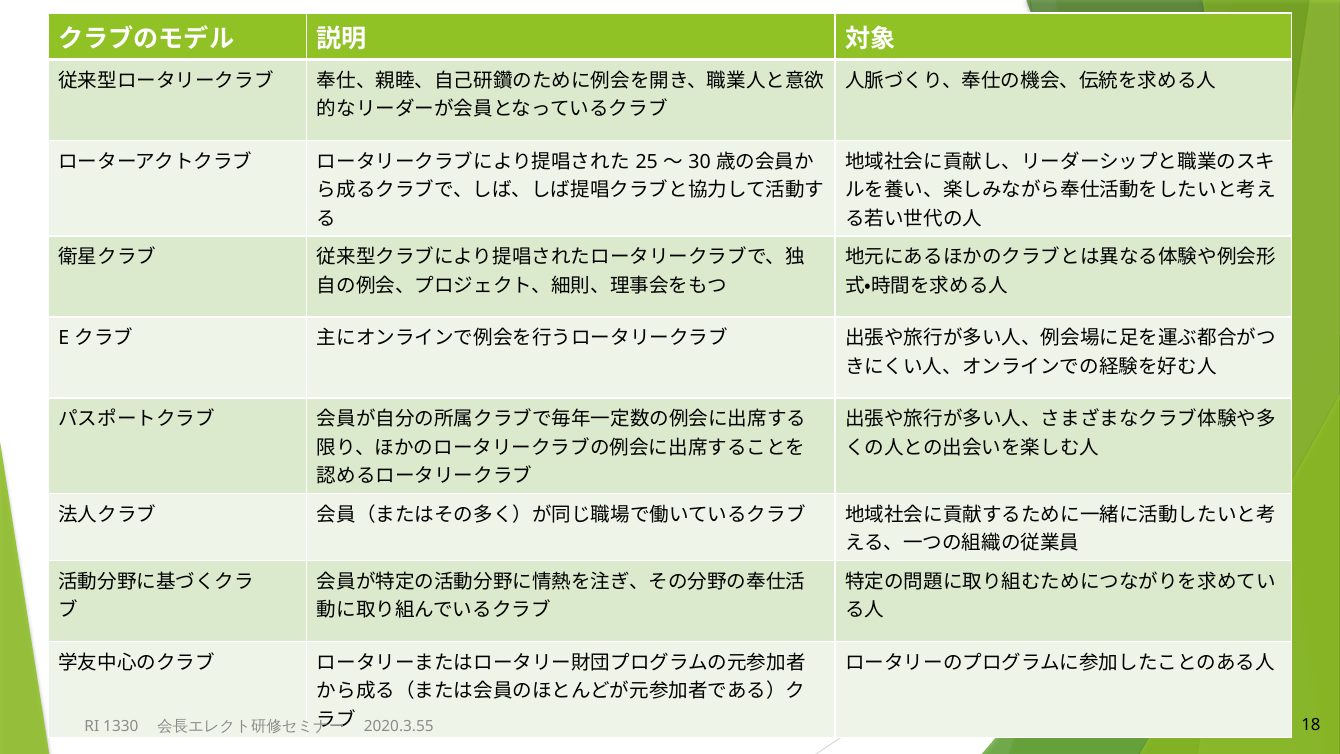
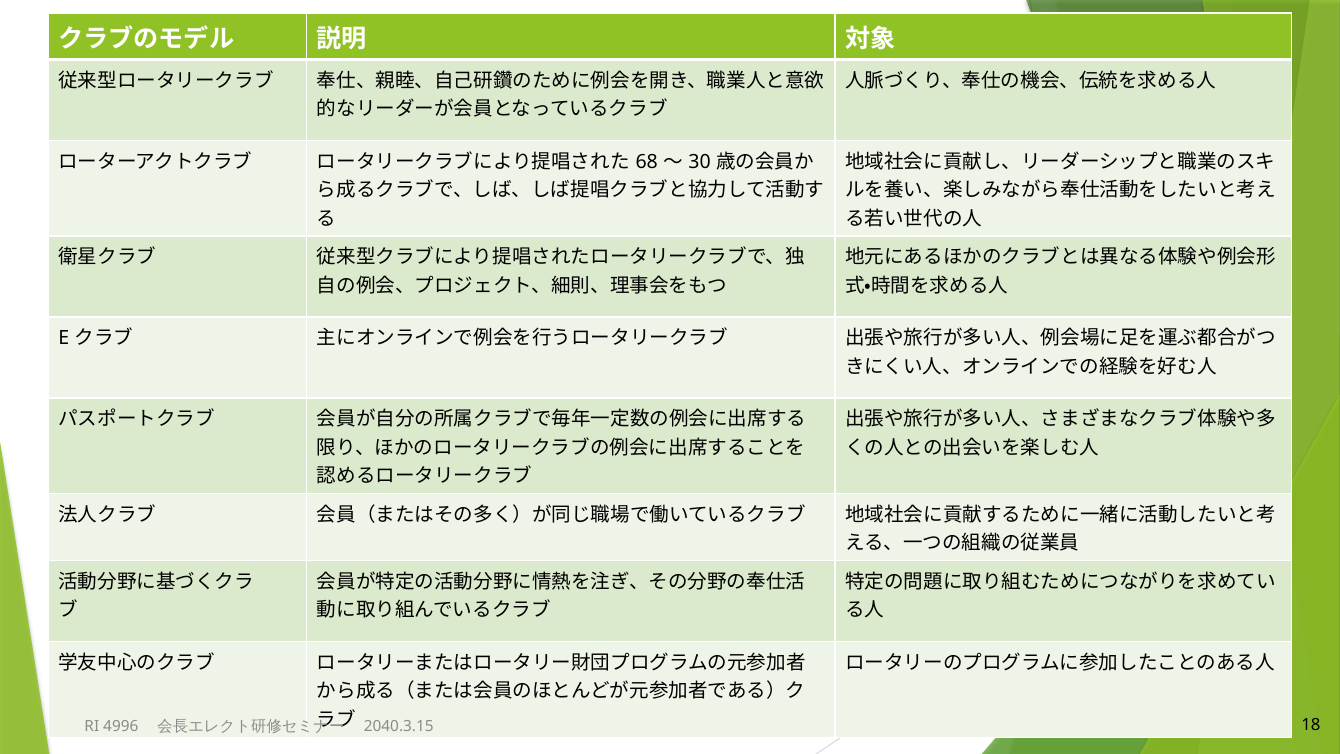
25: 25 -> 68 (647, 162)
1330: 1330 -> 4996 (121, 726)
2020.3.55: 2020.3.55 -> 2040.3.15 (399, 726)
